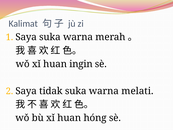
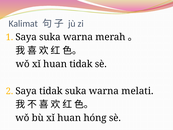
huan ingin: ingin -> tidak (81, 64)
